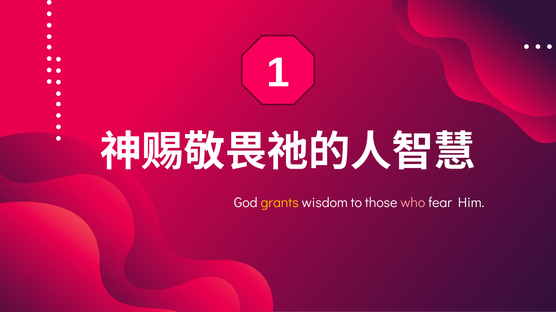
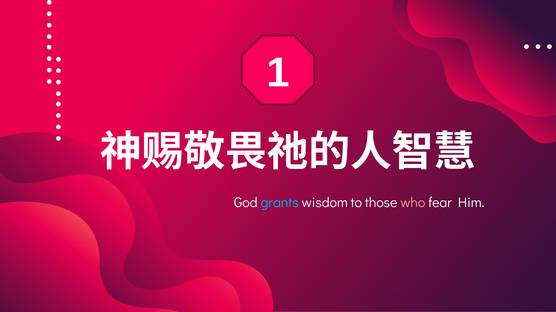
grants colour: yellow -> light blue (280, 203)
